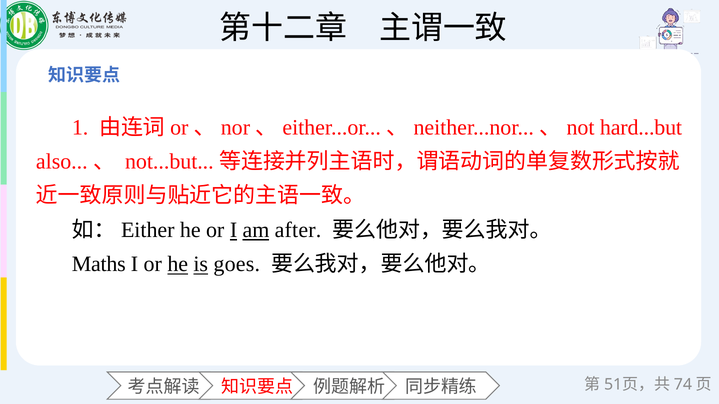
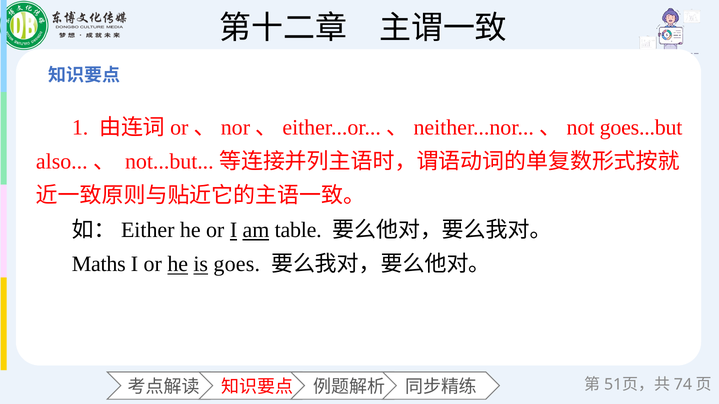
hard...but: hard...but -> goes...but (641, 127)
after: after -> table (298, 230)
